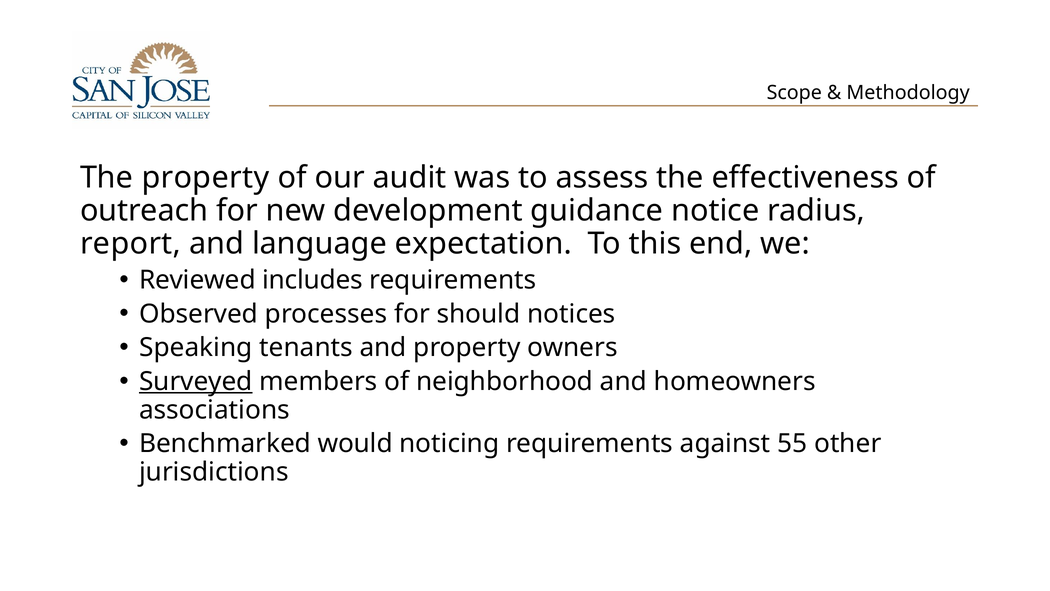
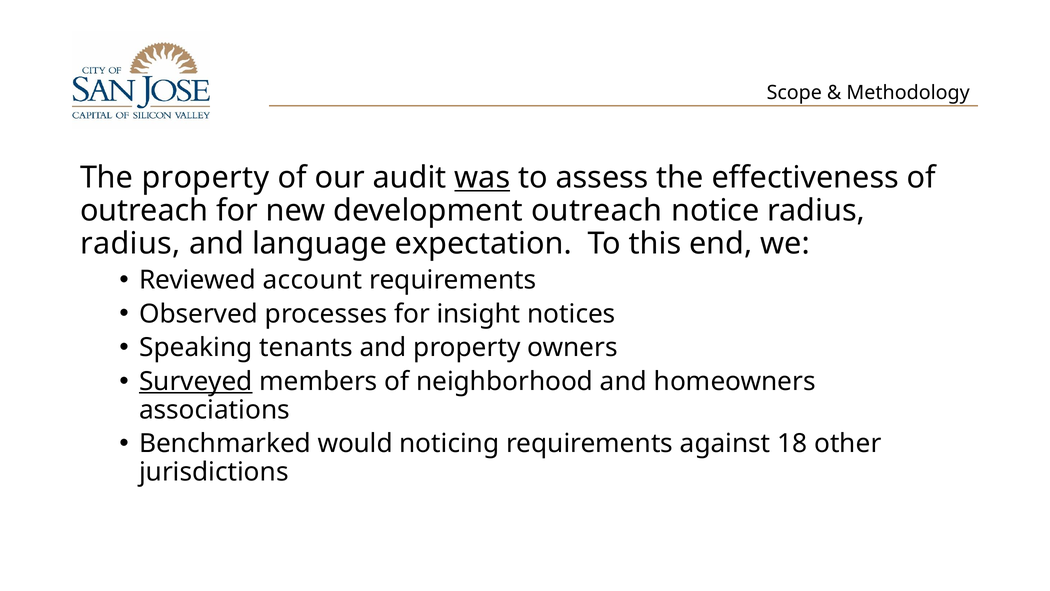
was underline: none -> present (482, 178)
development guidance: guidance -> outreach (597, 211)
report: report -> radius (131, 244)
includes: includes -> account (312, 280)
should: should -> insight (479, 314)
55: 55 -> 18 (792, 443)
